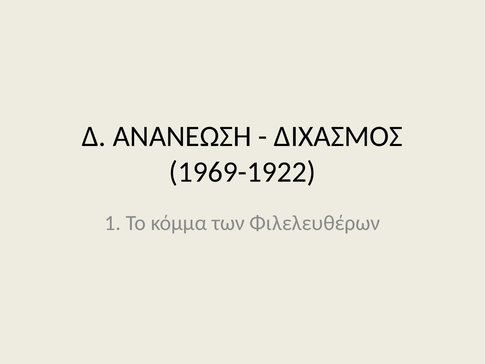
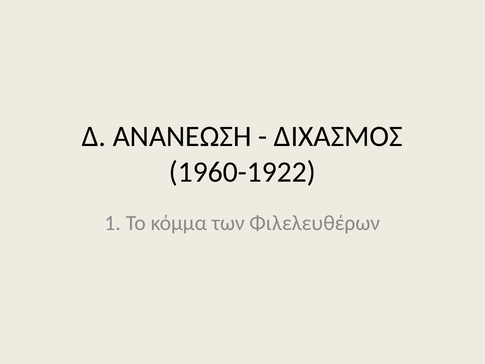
1969-1922: 1969-1922 -> 1960-1922 (242, 172)
